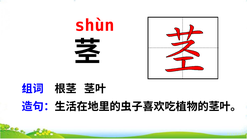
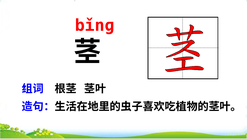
shùn: shùn -> bǐnɡ (95, 25)
